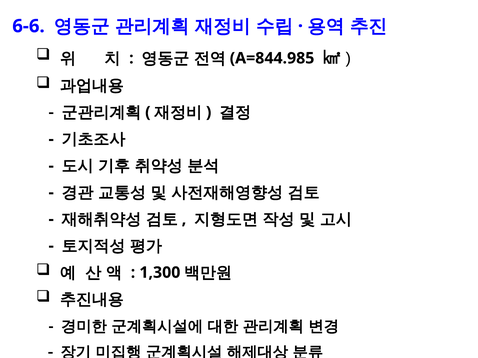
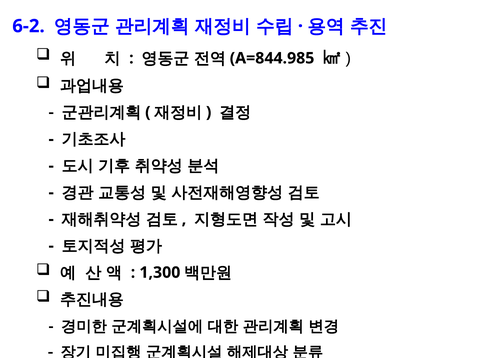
6-6: 6-6 -> 6-2 (28, 26)
